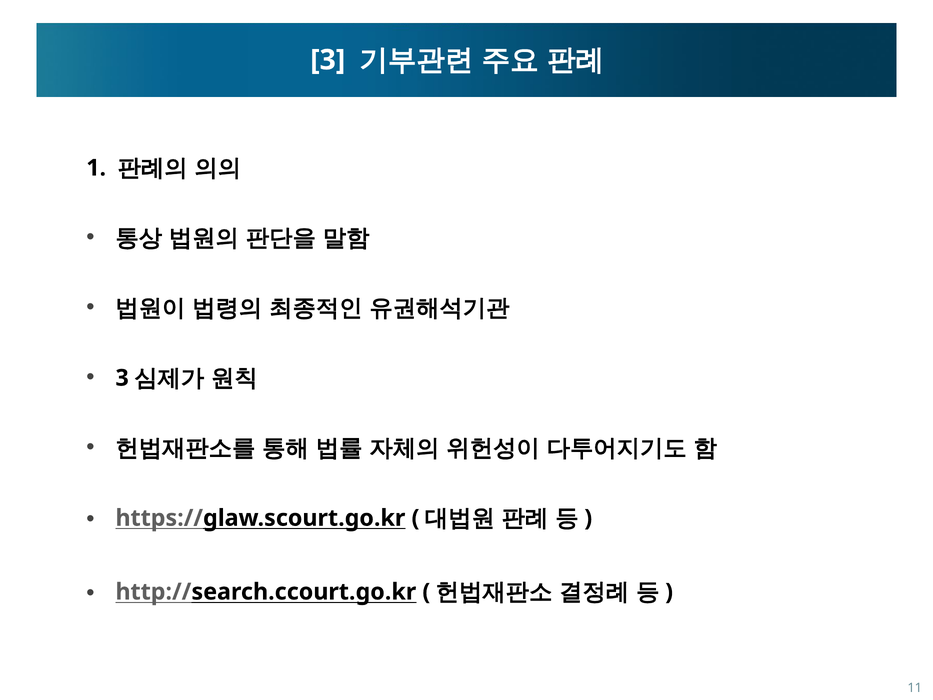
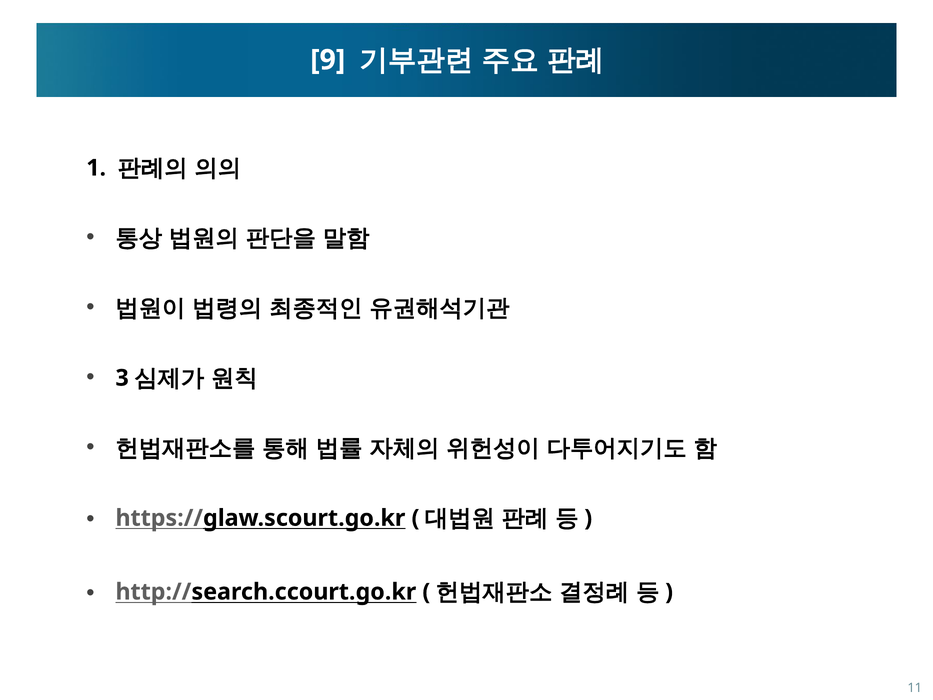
3: 3 -> 9 (328, 60)
